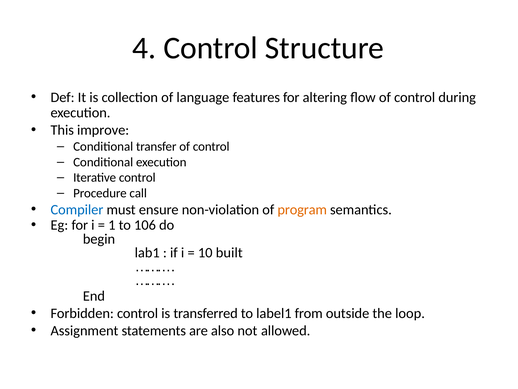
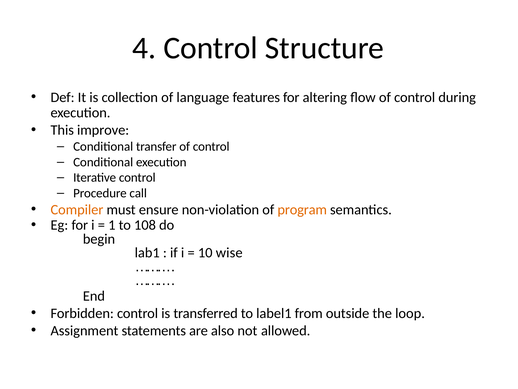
Compiler colour: blue -> orange (77, 209)
106: 106 -> 108 (145, 225)
built: built -> wise (229, 253)
